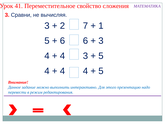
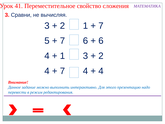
2 7: 7 -> 1 (86, 26)
1: 1 -> 7 (101, 26)
6: 6 -> 7 (63, 41)
3: 3 -> 6 (101, 41)
4: 4 -> 1 (63, 56)
5: 5 -> 2 (101, 56)
4: 4 -> 7 (63, 71)
5: 5 -> 4 (101, 71)
